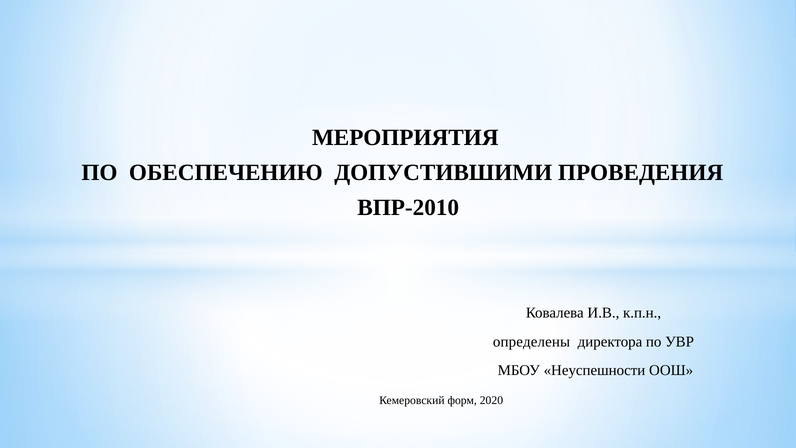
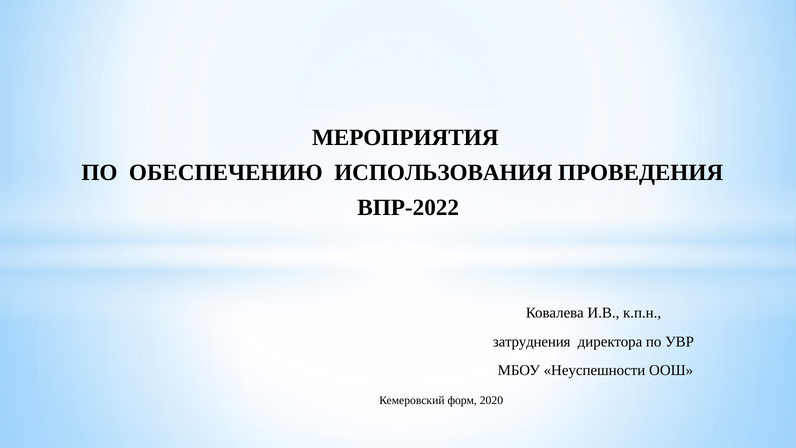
ДОПУСТИВШИМИ: ДОПУСТИВШИМИ -> ИСПОЛЬЗОВАНИЯ (443, 173)
ВПР-2010: ВПР-2010 -> ВПР-2022 (408, 208)
определены: определены -> затруднения (532, 341)
